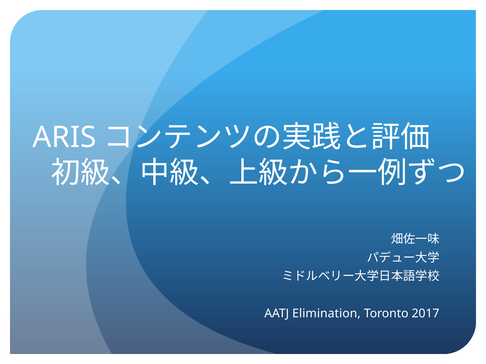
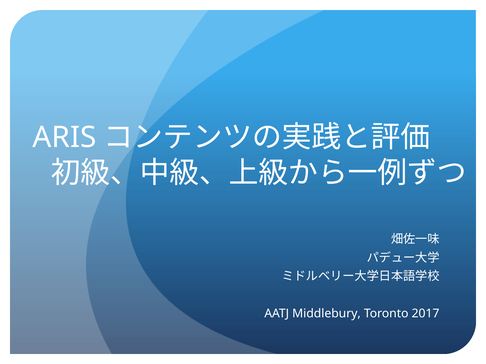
Elimination: Elimination -> Middlebury (326, 314)
